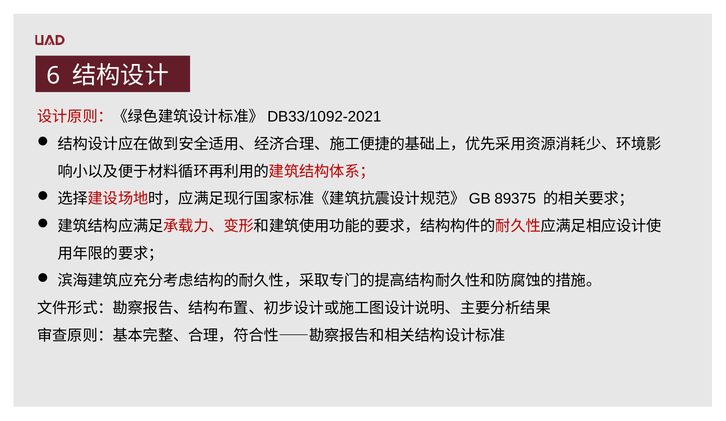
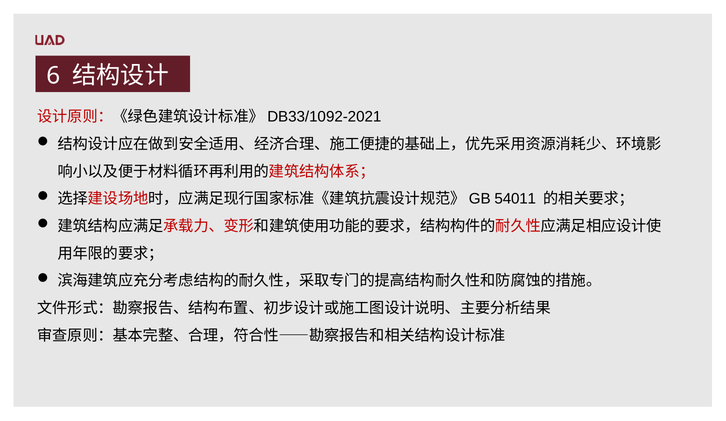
89375: 89375 -> 54011 (515, 199)
